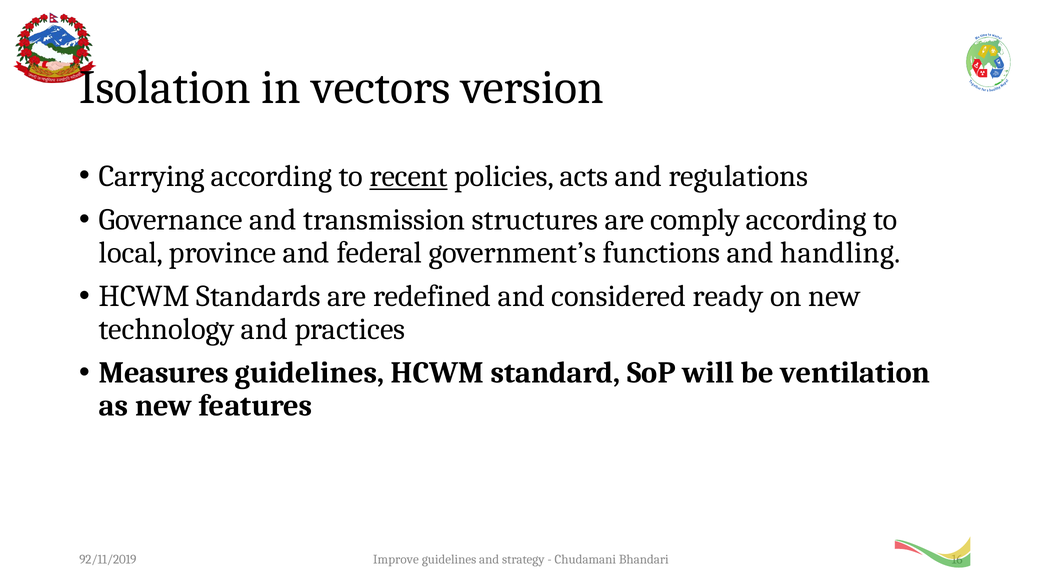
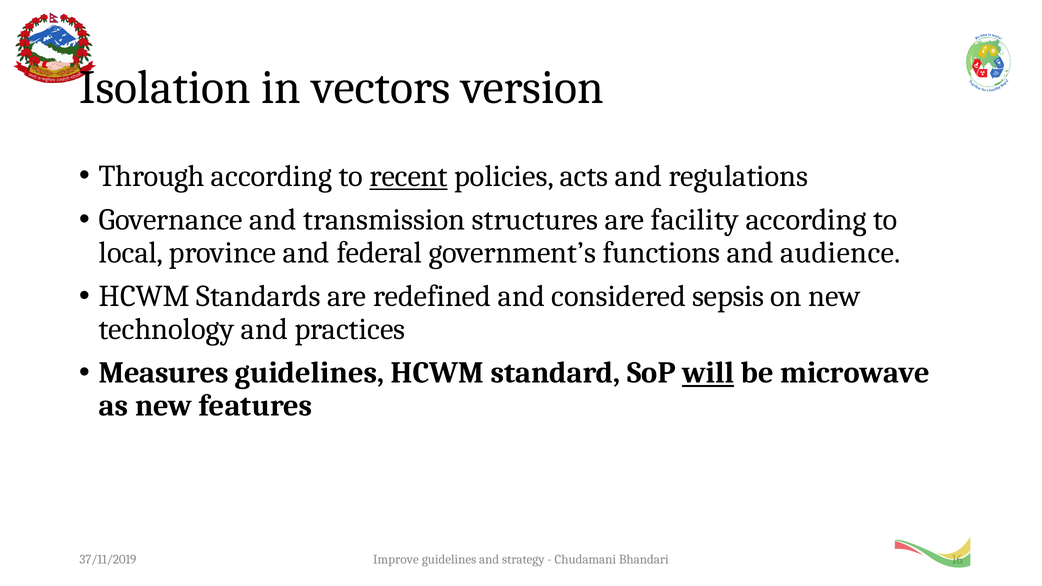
Carrying: Carrying -> Through (152, 176)
comply: comply -> facility (695, 220)
handling: handling -> audience (841, 253)
ready: ready -> sepsis (728, 296)
will underline: none -> present (708, 373)
ventilation: ventilation -> microwave (855, 373)
92/11/2019: 92/11/2019 -> 37/11/2019 (108, 560)
